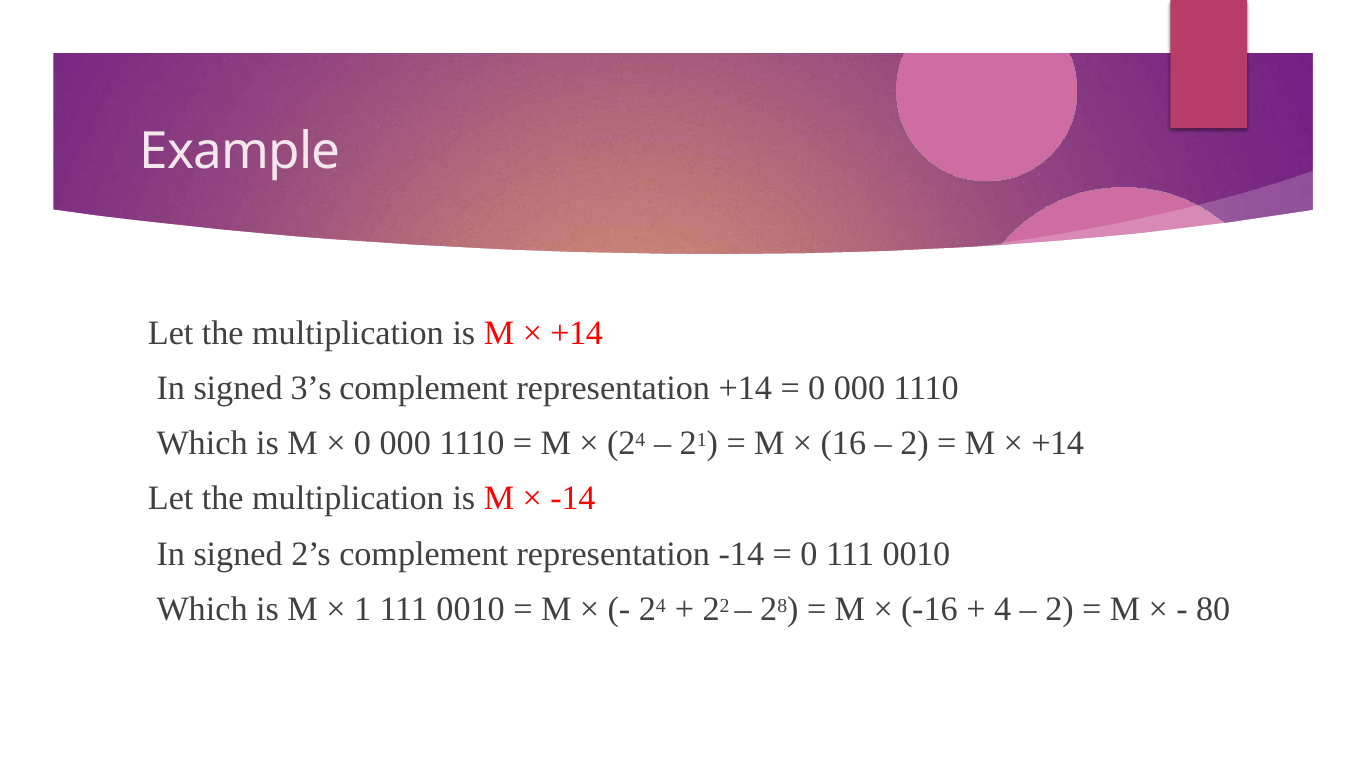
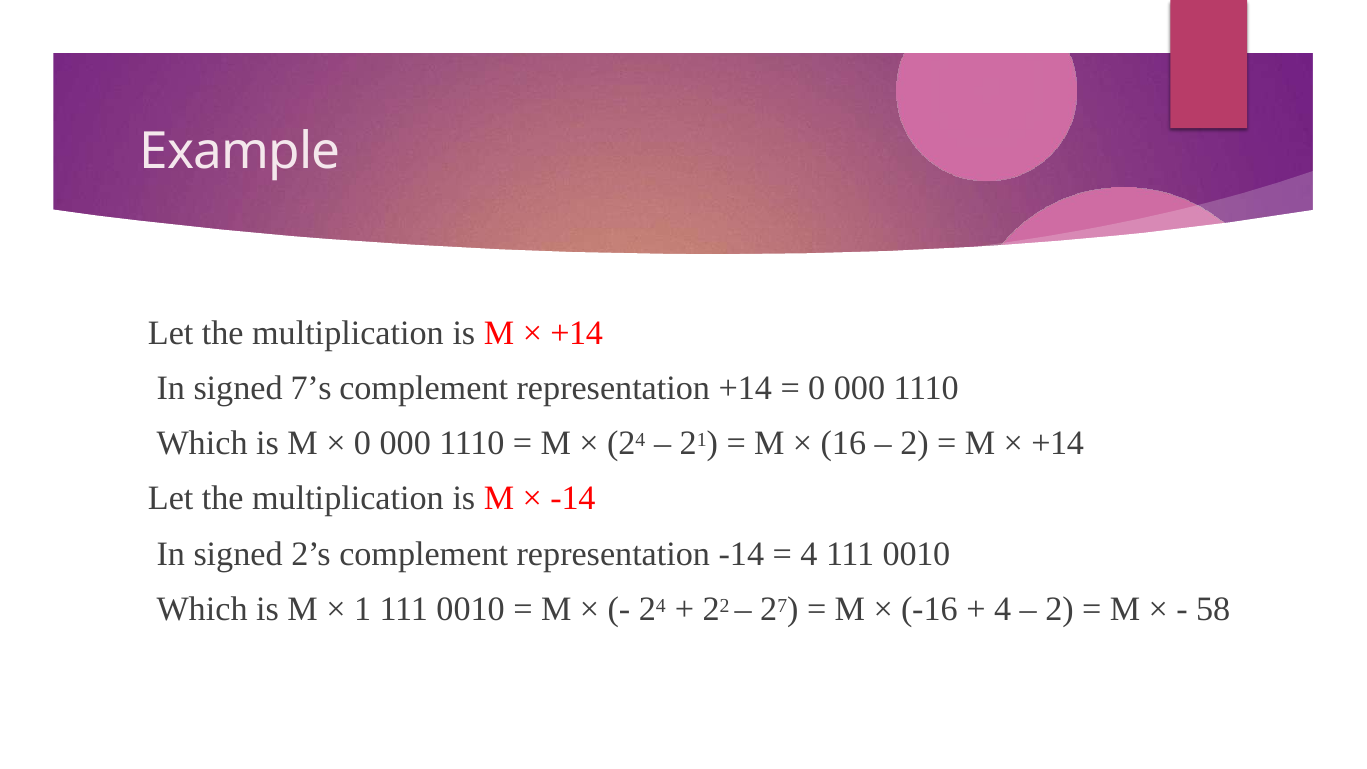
3’s: 3’s -> 7’s (311, 388)
0: 0 -> 4 (809, 554)
8: 8 -> 7 (782, 606)
80: 80 -> 58 (1213, 609)
